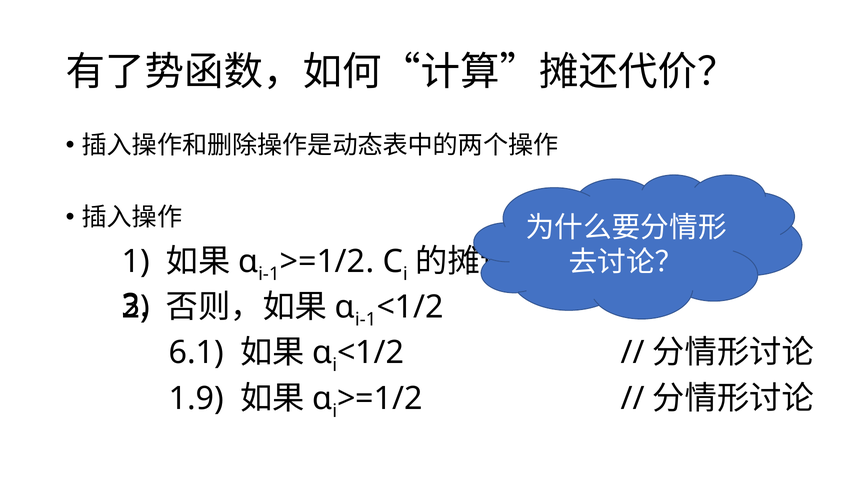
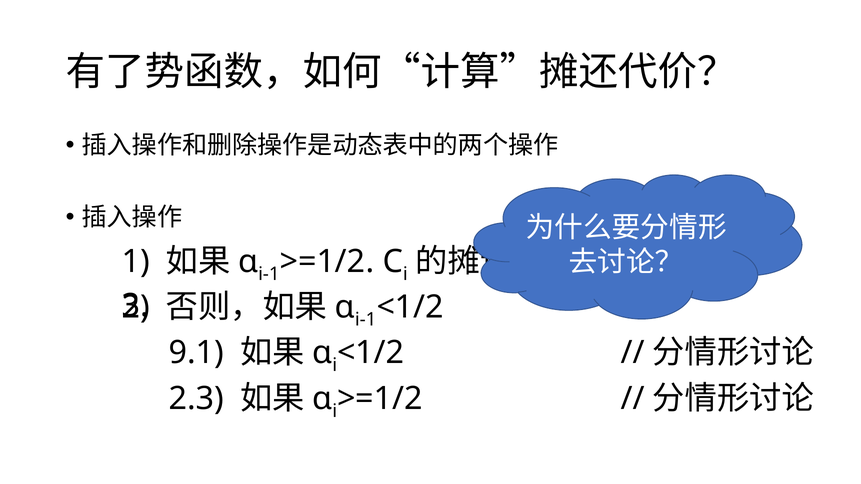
6.1: 6.1 -> 9.1 (196, 353)
1.9: 1.9 -> 2.3 (196, 399)
